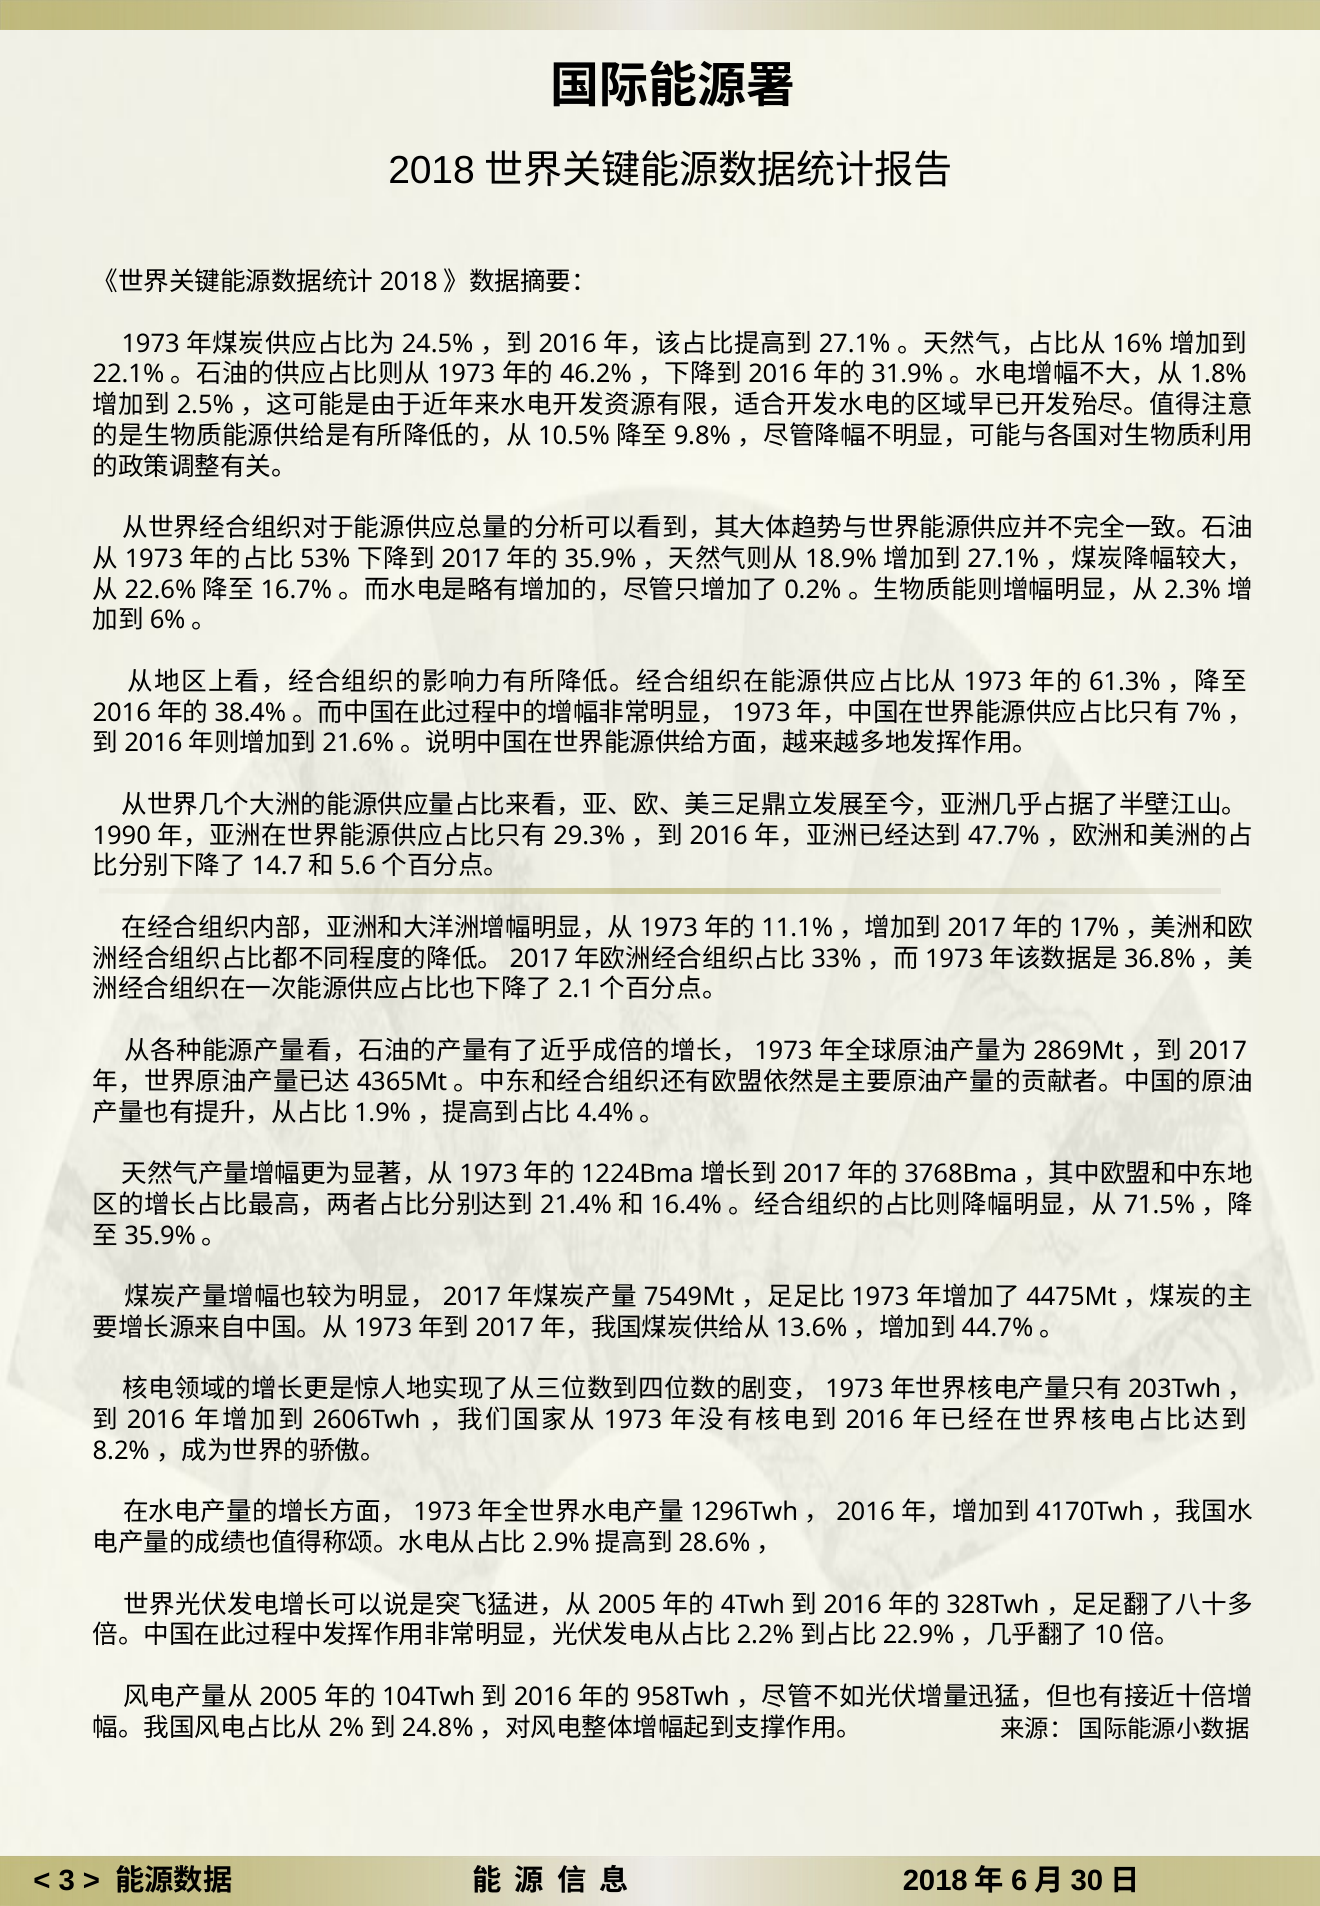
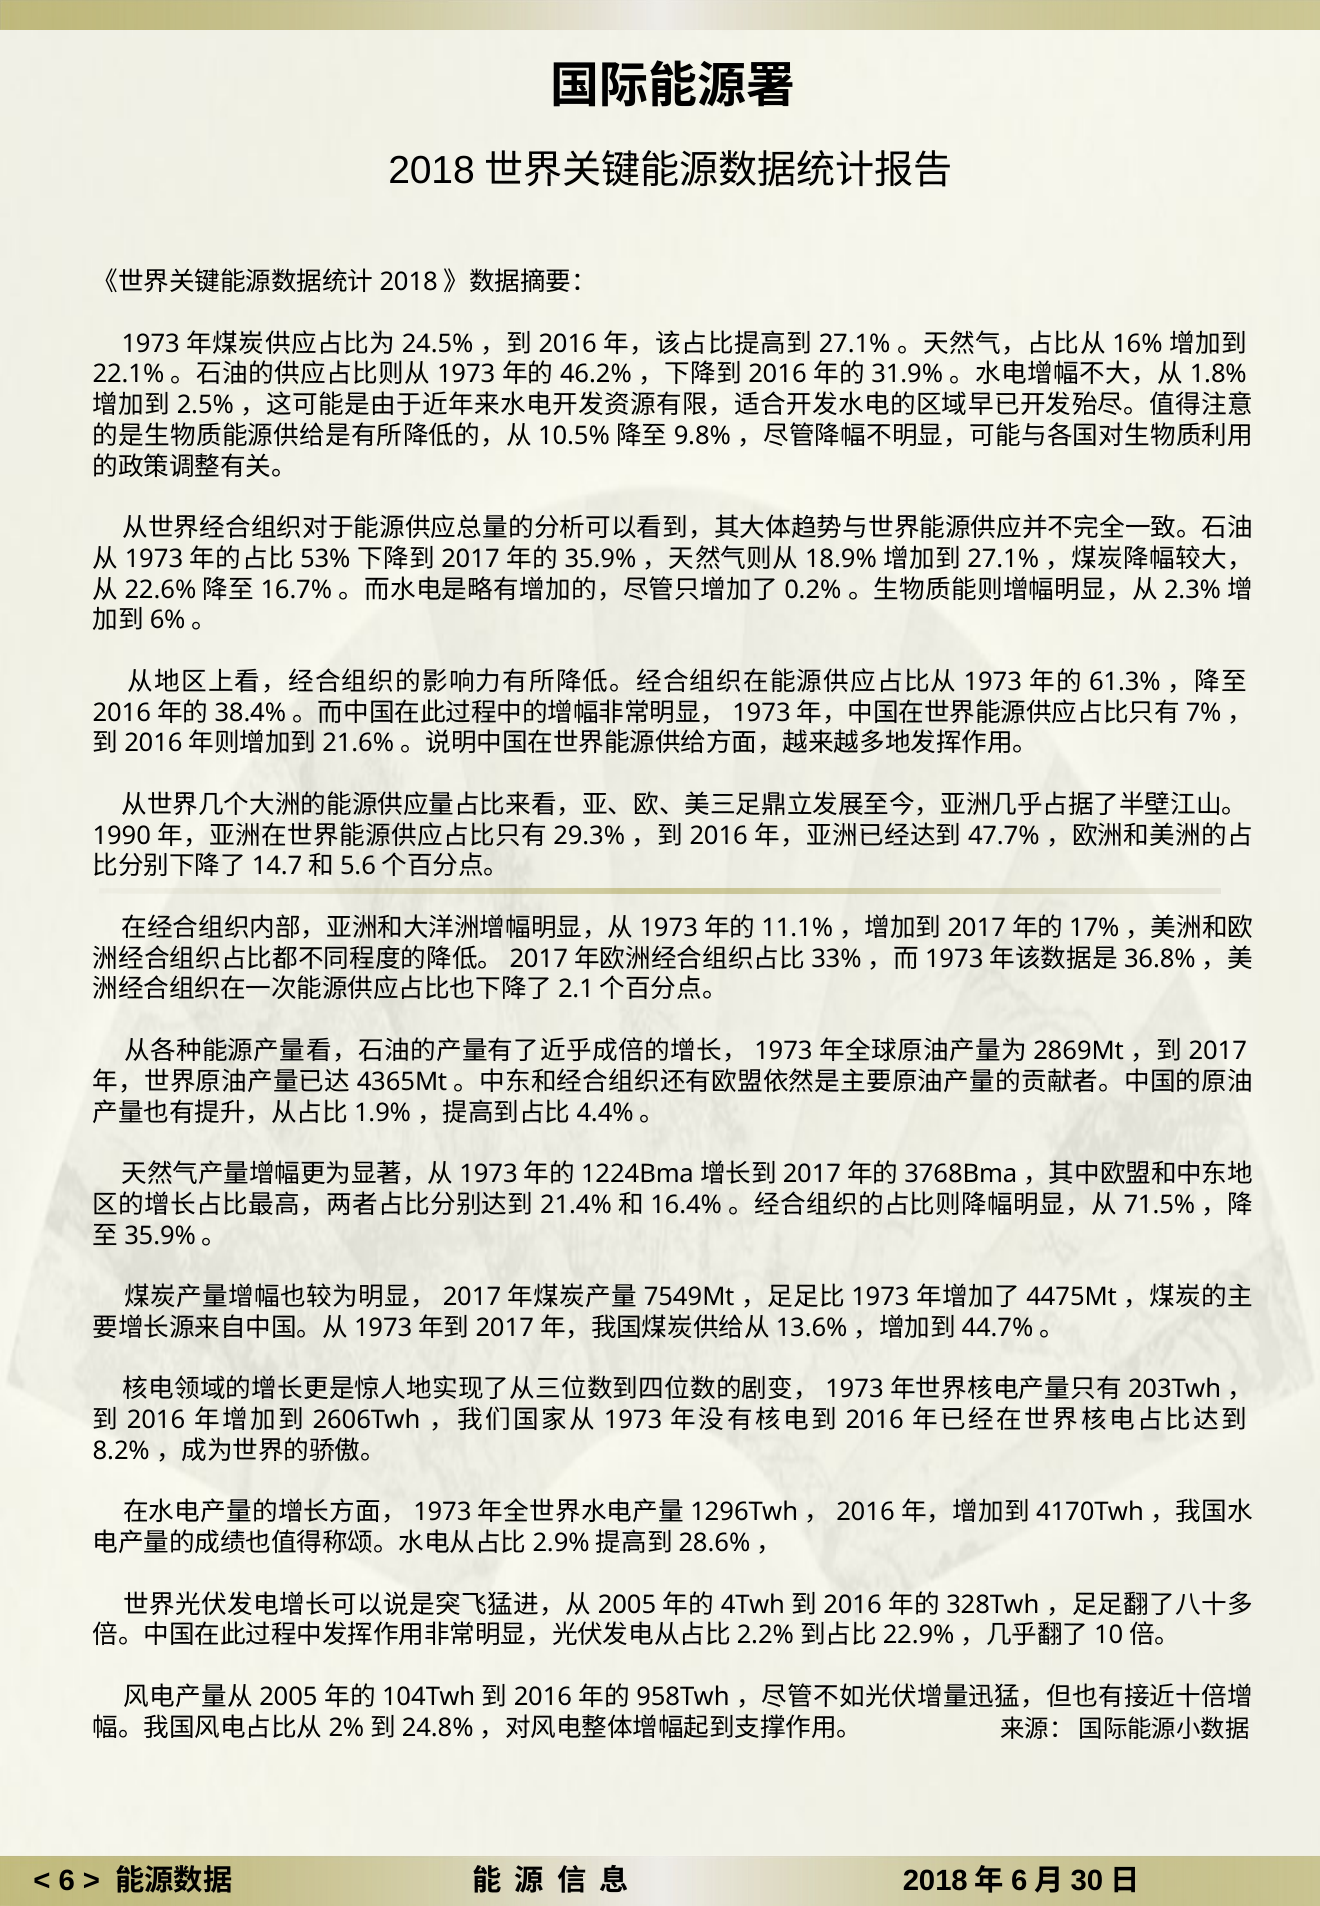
3: 3 -> 6 (67, 1882)
